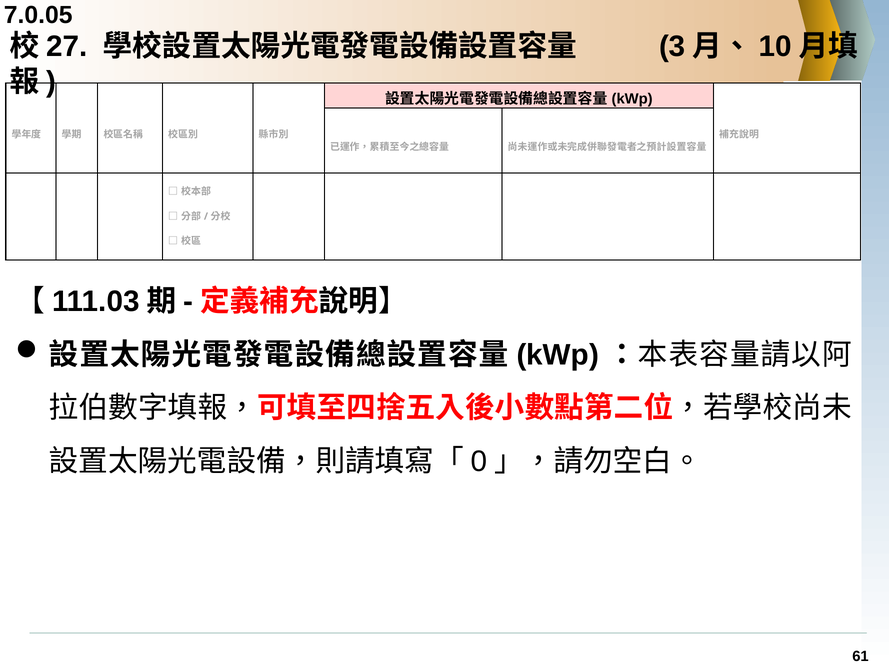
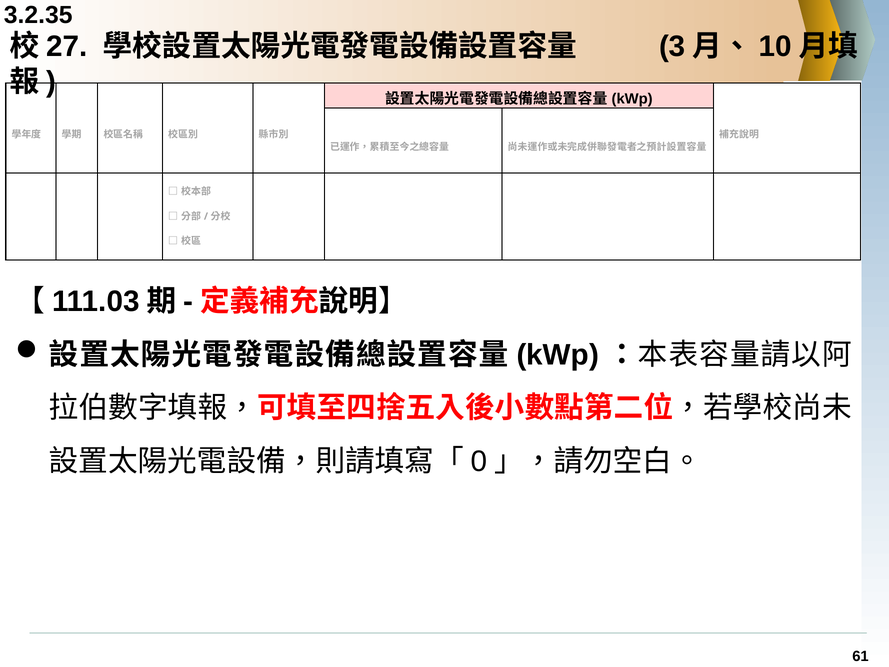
7.0.05: 7.0.05 -> 3.2.35 (38, 15)
